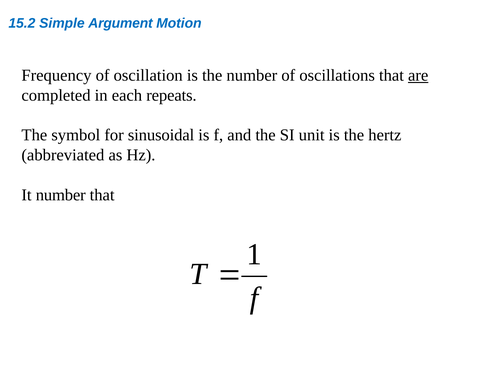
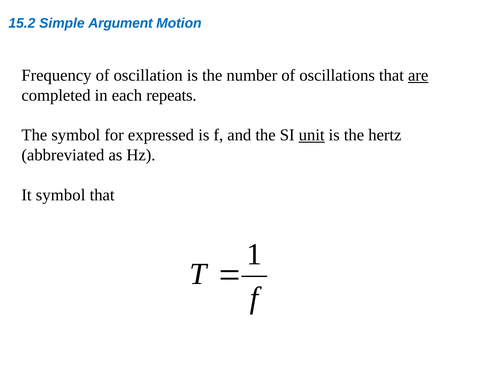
sinusoidal: sinusoidal -> expressed (161, 135)
unit underline: none -> present (312, 135)
It number: number -> symbol (61, 195)
